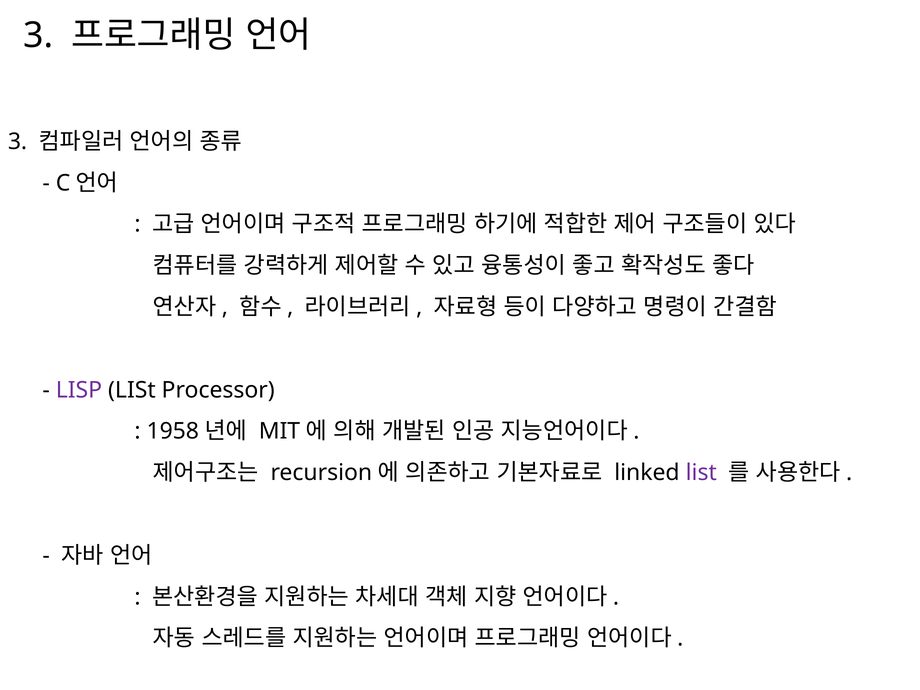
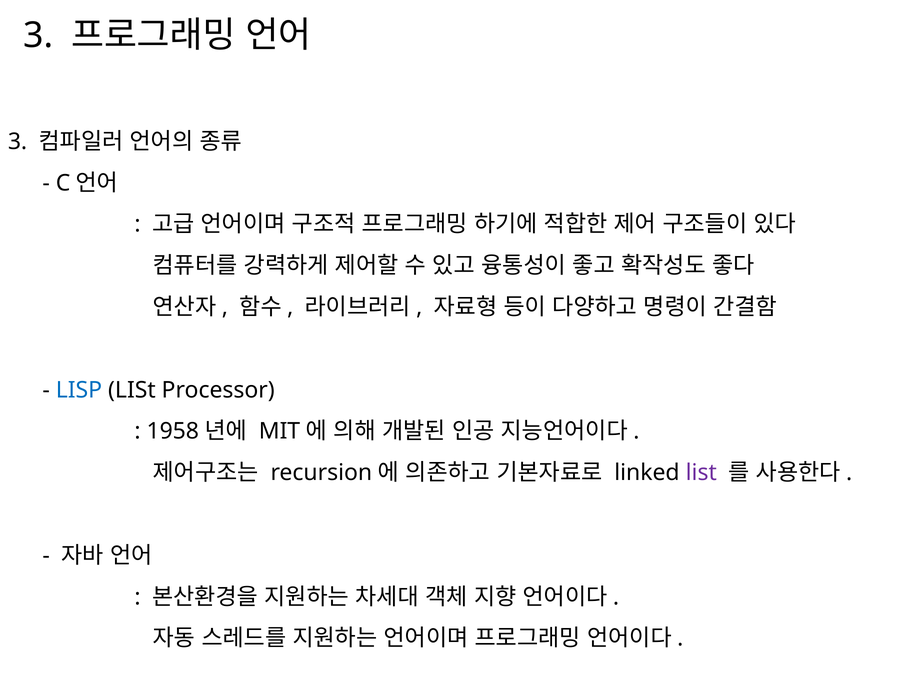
LISP colour: purple -> blue (79, 390)
